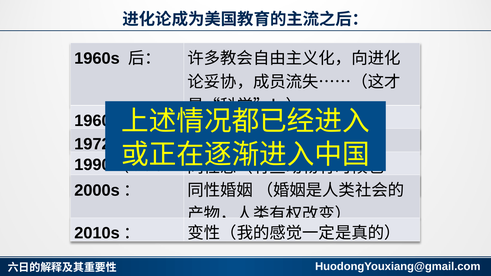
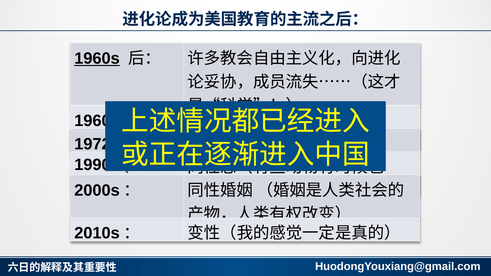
1960s underline: none -> present (97, 58)
